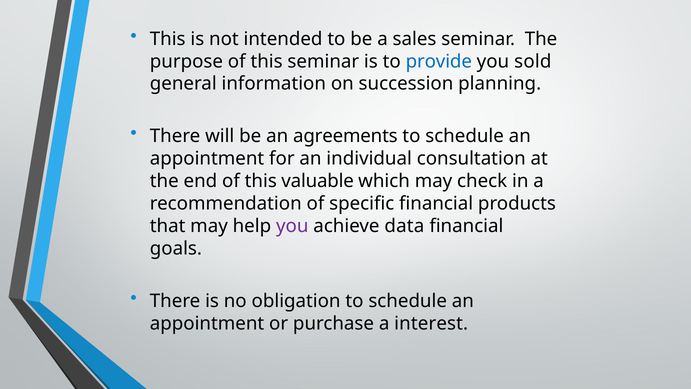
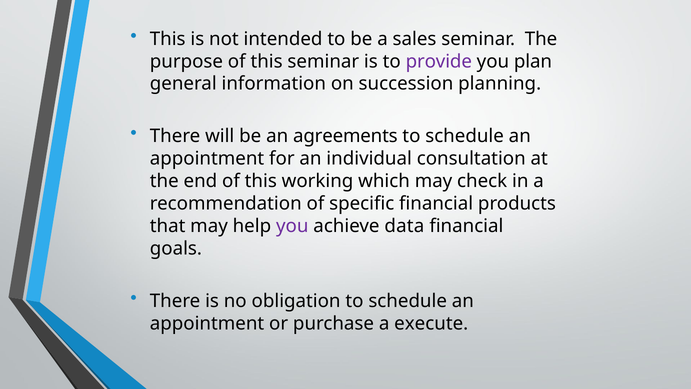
provide colour: blue -> purple (439, 61)
sold: sold -> plan (533, 61)
valuable: valuable -> working (318, 181)
interest: interest -> execute (431, 323)
